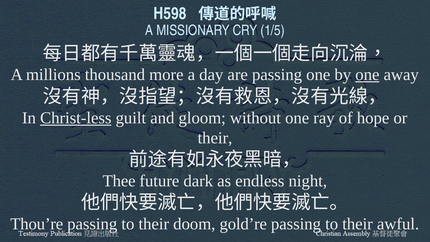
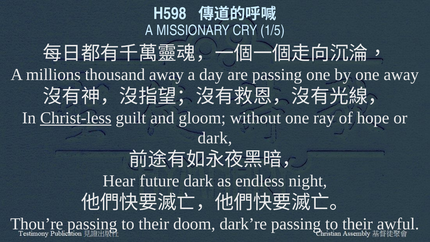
thousand more: more -> away (166, 75)
one underline: present -> none (367, 75)
their: their -> dark (215, 138)
Thee: Thee -> Hear (119, 181)
gold’re: gold’re -> dark’re (243, 224)
